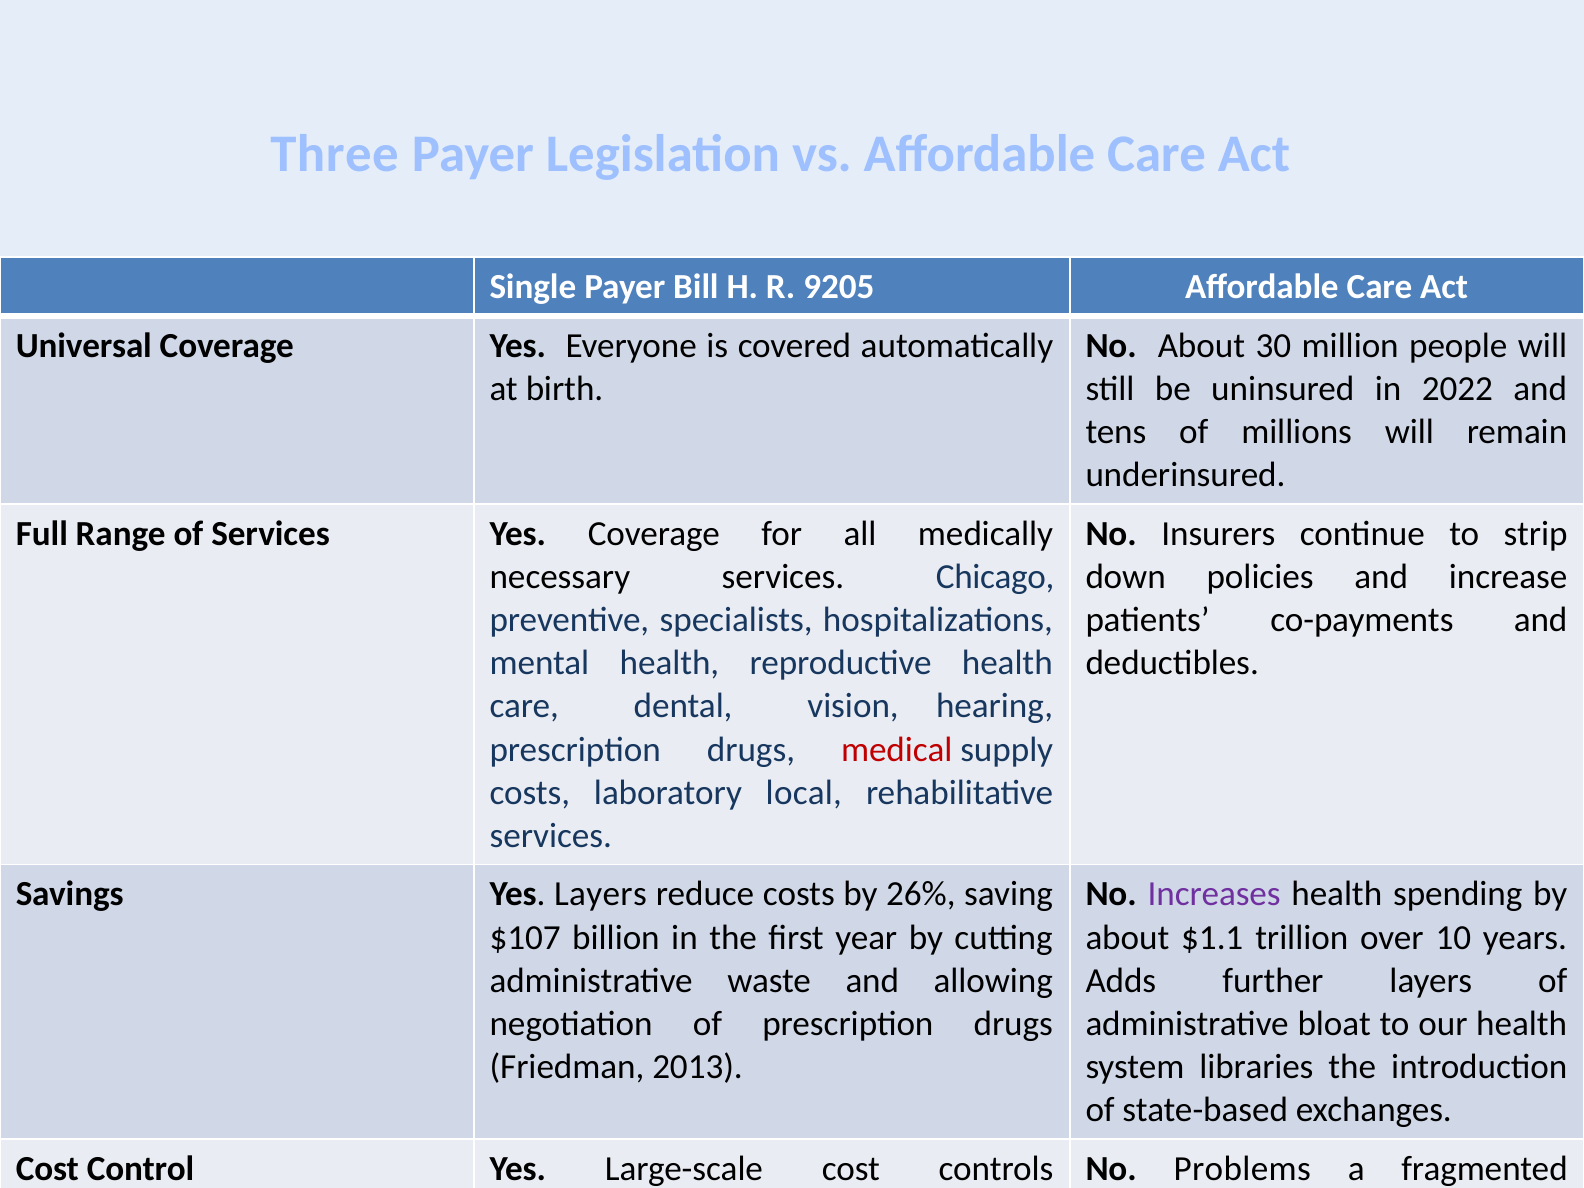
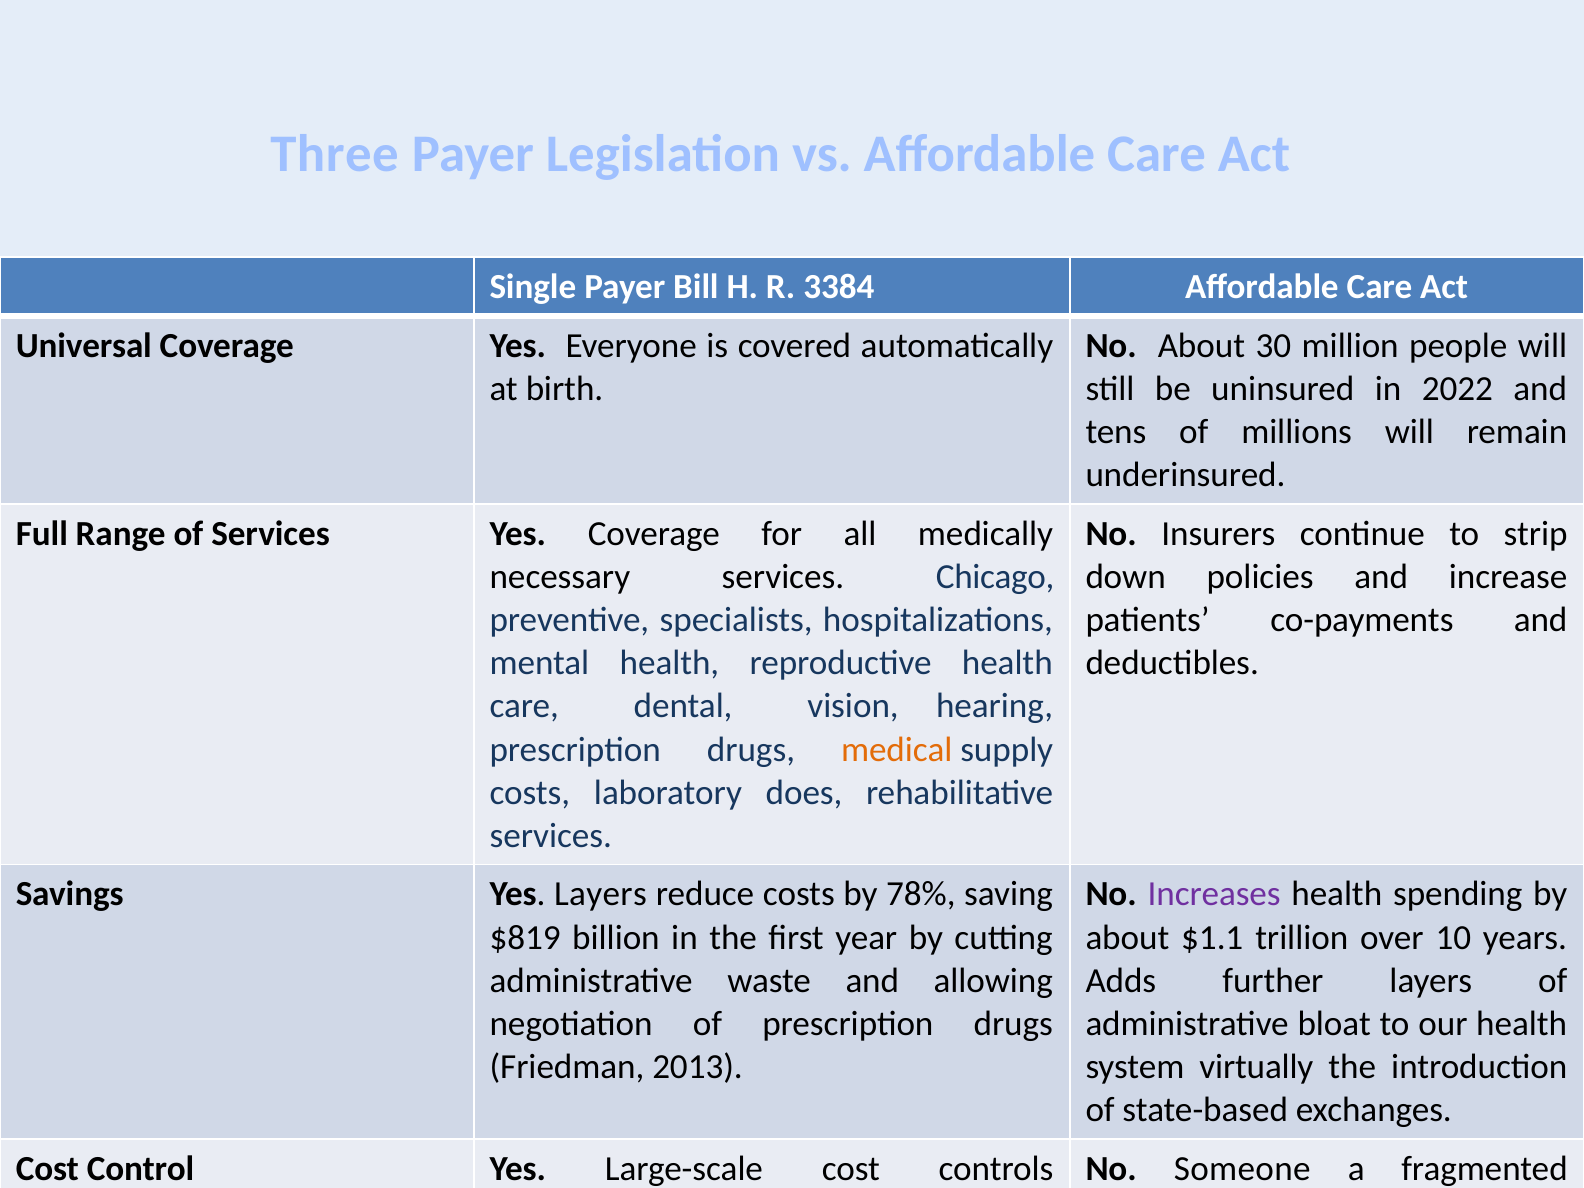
9205: 9205 -> 3384 (839, 287)
medical colour: red -> orange (897, 749)
local: local -> does (804, 792)
26%: 26% -> 78% (921, 894)
$107: $107 -> $819 (525, 937)
libraries: libraries -> virtually (1256, 1067)
Problems: Problems -> Someone (1242, 1168)
